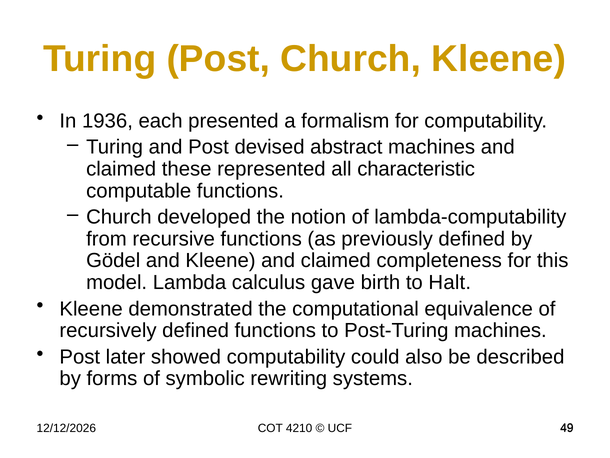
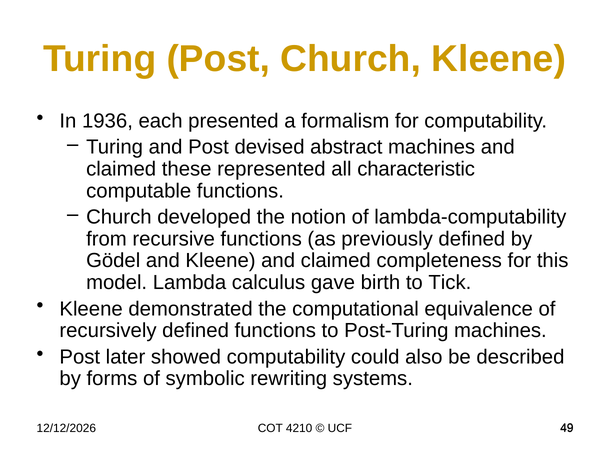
Halt: Halt -> Tick (450, 282)
